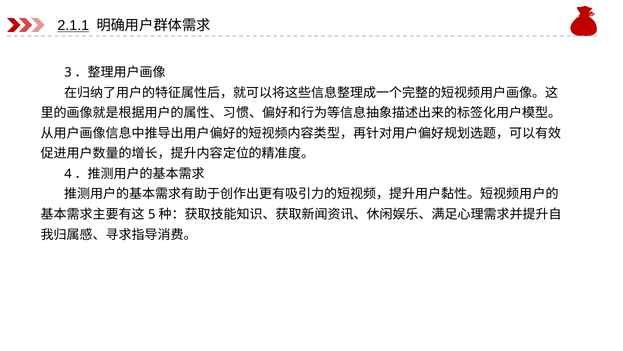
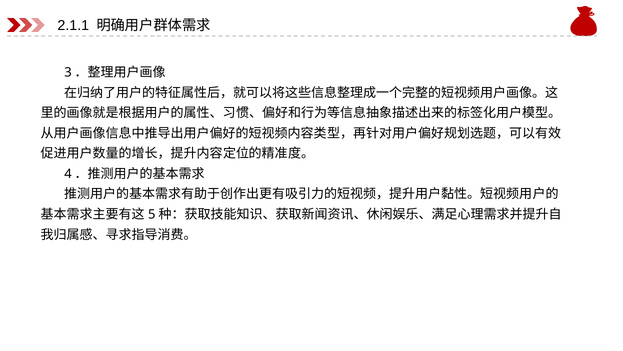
2.1.1 underline: present -> none (73, 26)
